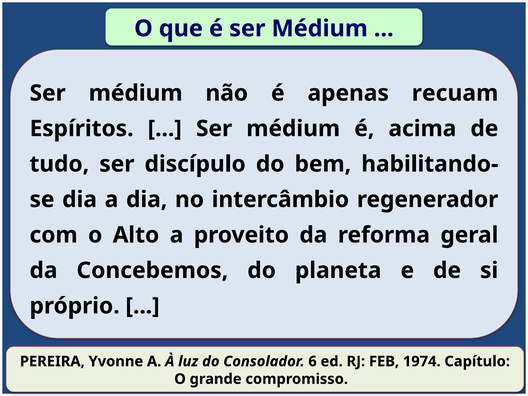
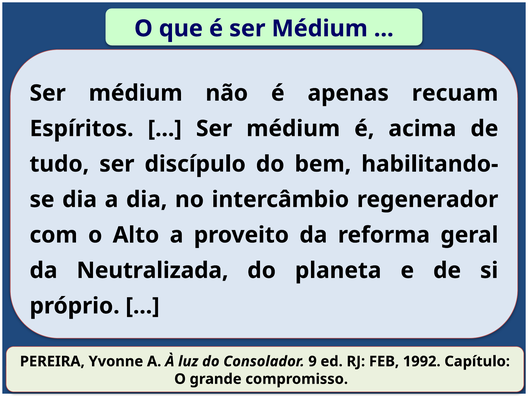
Concebemos: Concebemos -> Neutralizada (152, 270)
6: 6 -> 9 (313, 361)
1974: 1974 -> 1992 (422, 361)
